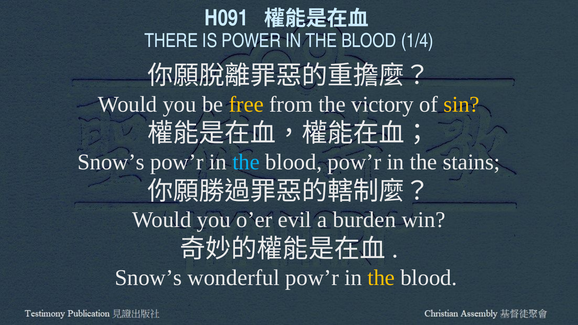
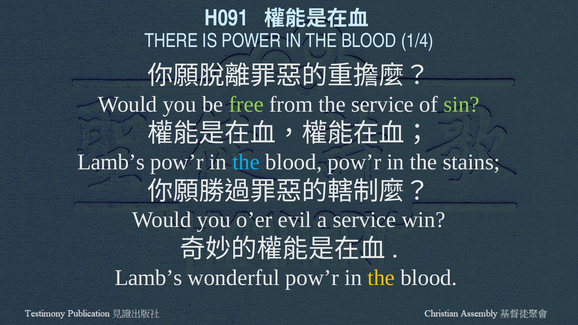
free colour: yellow -> light green (246, 104)
the victory: victory -> service (383, 104)
sin colour: yellow -> light green (462, 104)
Snow’s: Snow’s -> Lamb’s (111, 162)
a burden: burden -> service (364, 220)
Snow’s: Snow’s -> Lamb’s (148, 278)
